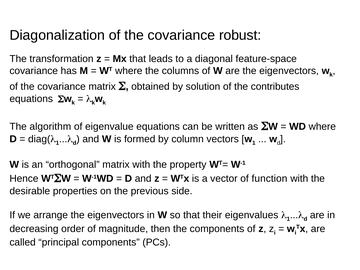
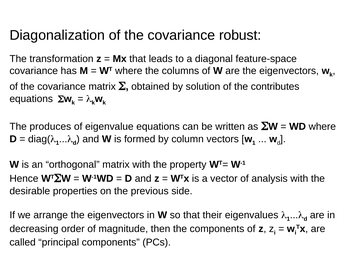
algorithm: algorithm -> produces (50, 127)
function: function -> analysis (270, 179)
